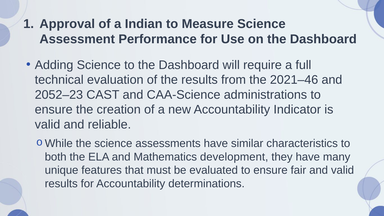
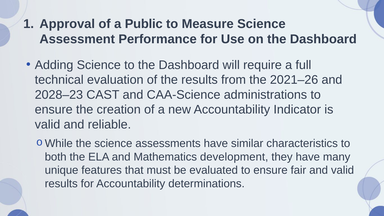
Indian: Indian -> Public (144, 24)
2021–46: 2021–46 -> 2021–26 (294, 80)
2052–23: 2052–23 -> 2028–23 (59, 95)
